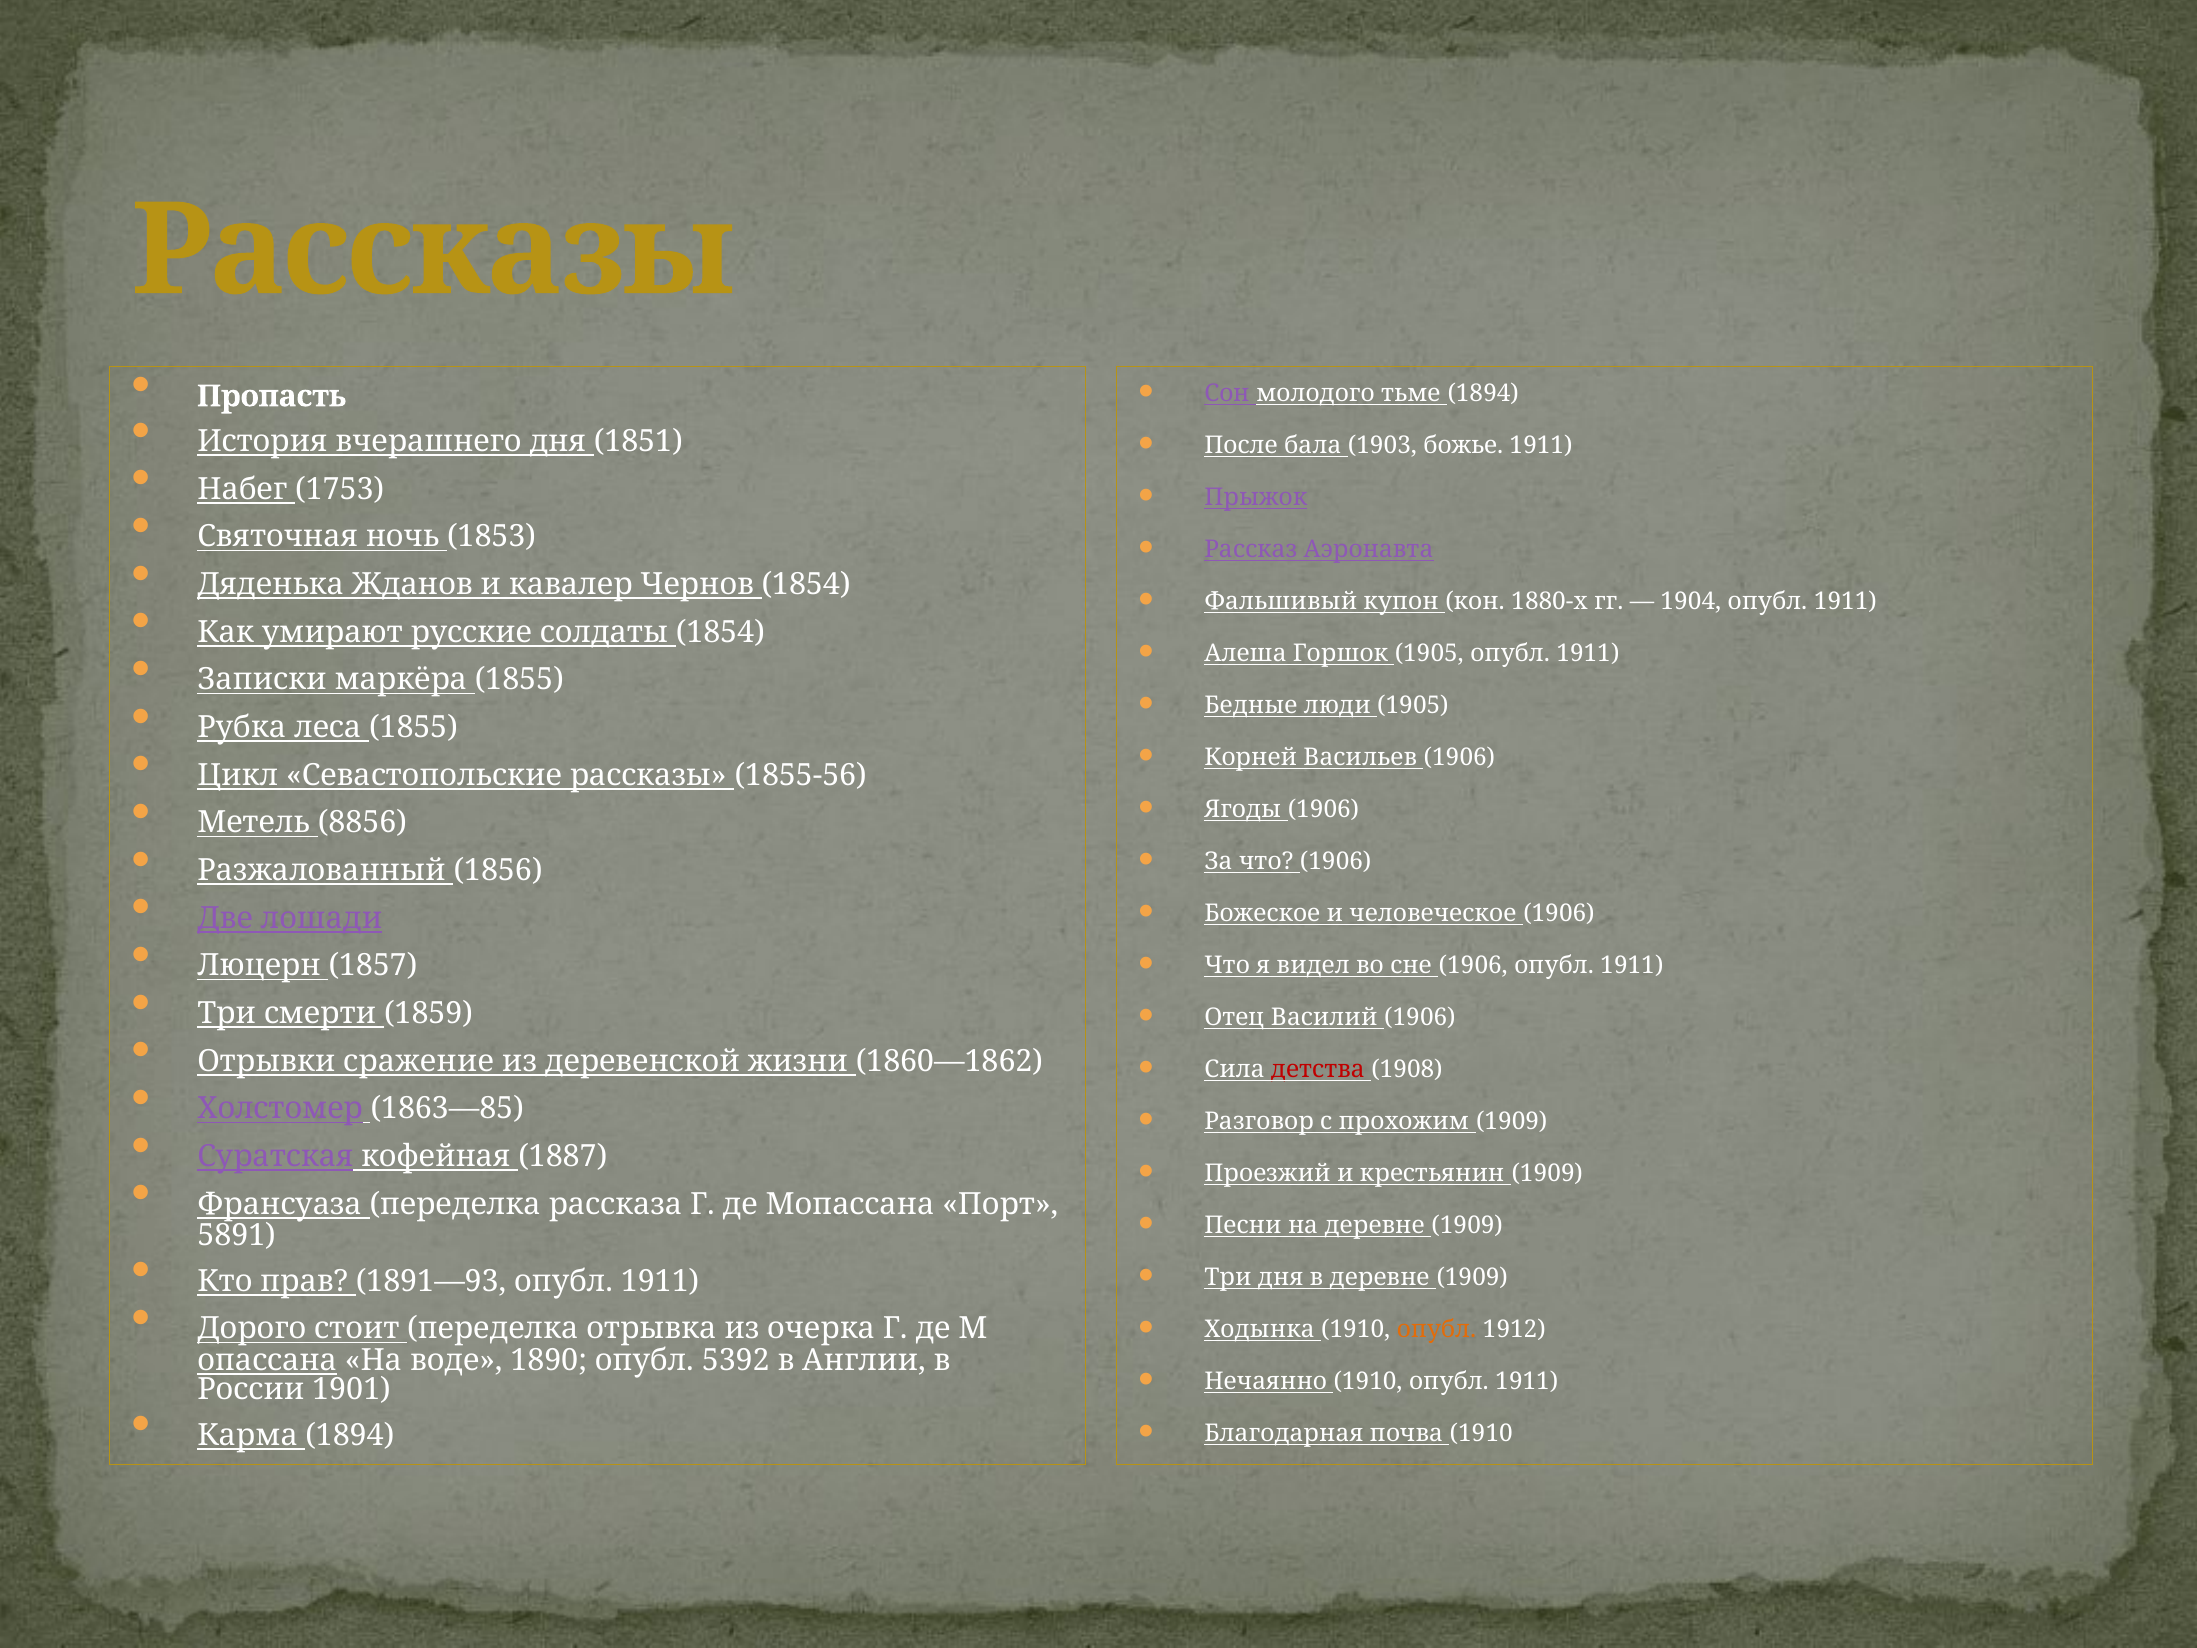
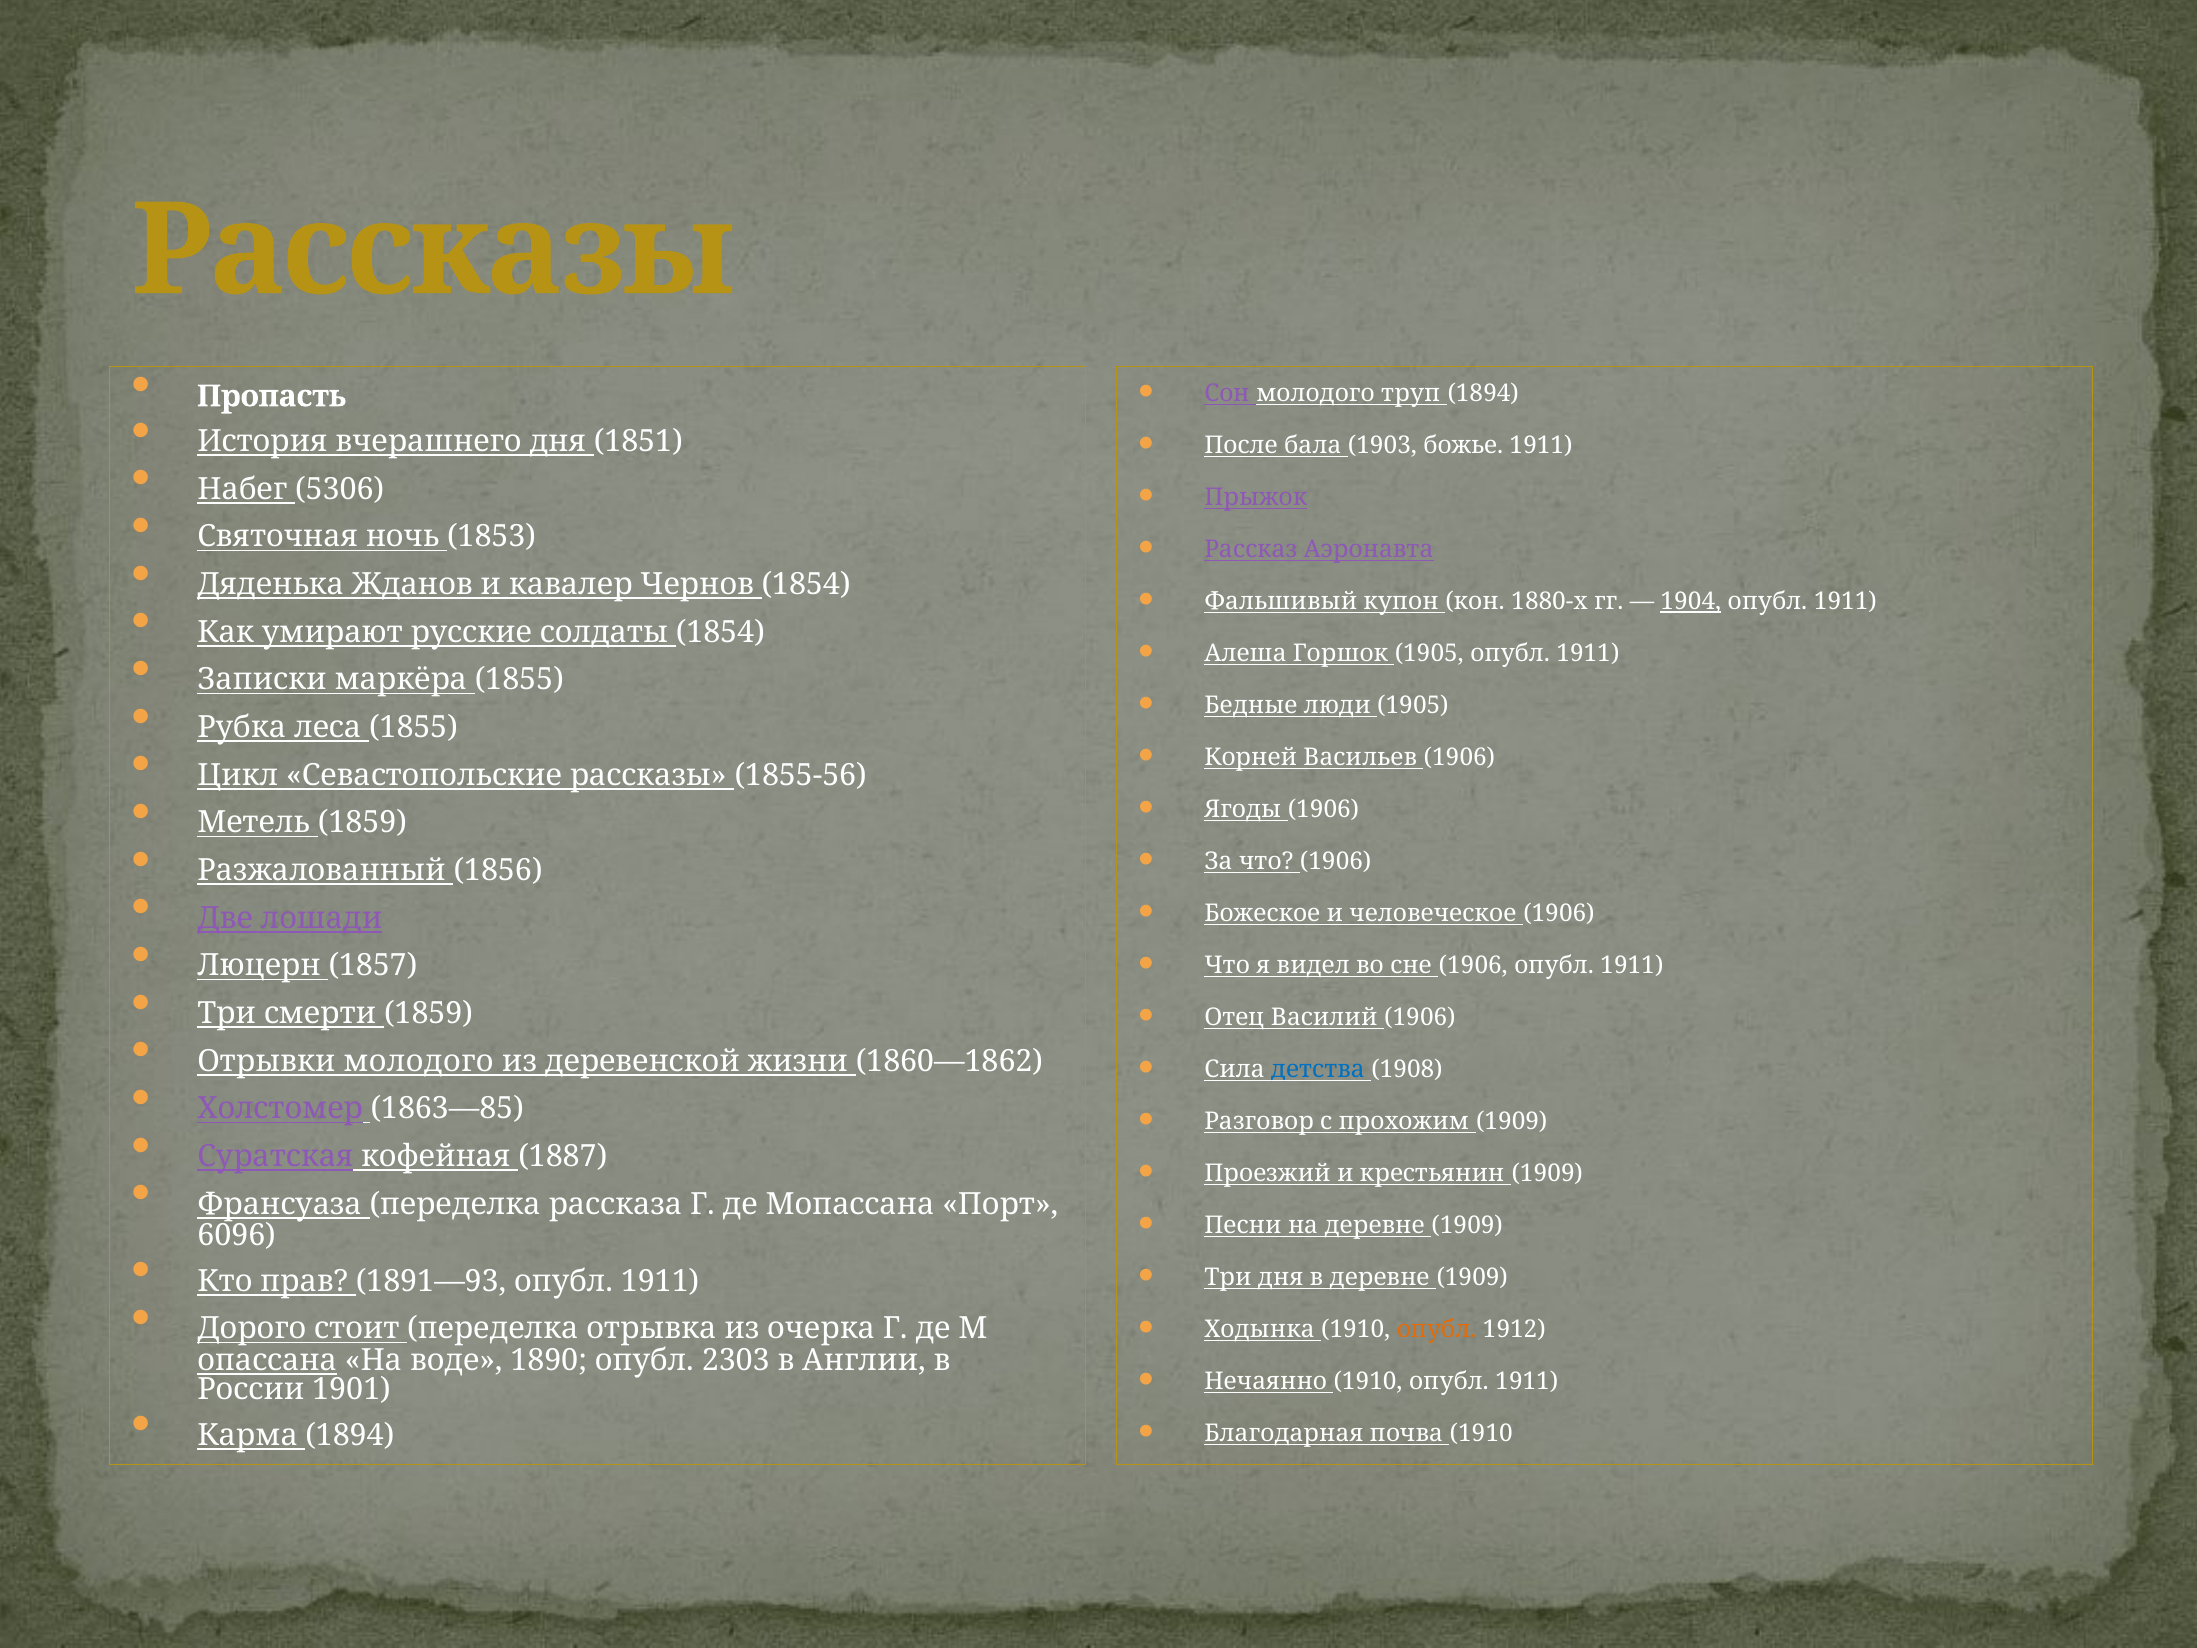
тьме: тьме -> труп (1411, 393)
1753: 1753 -> 5306 (340, 489)
1904 underline: none -> present (1691, 601)
Метель 8856: 8856 -> 1859 (362, 823)
Отрывки сражение: сражение -> молодого (418, 1061)
детства colour: red -> blue (1318, 1069)
5891: 5891 -> 6096 (237, 1236)
5392: 5392 -> 2303 (736, 1360)
